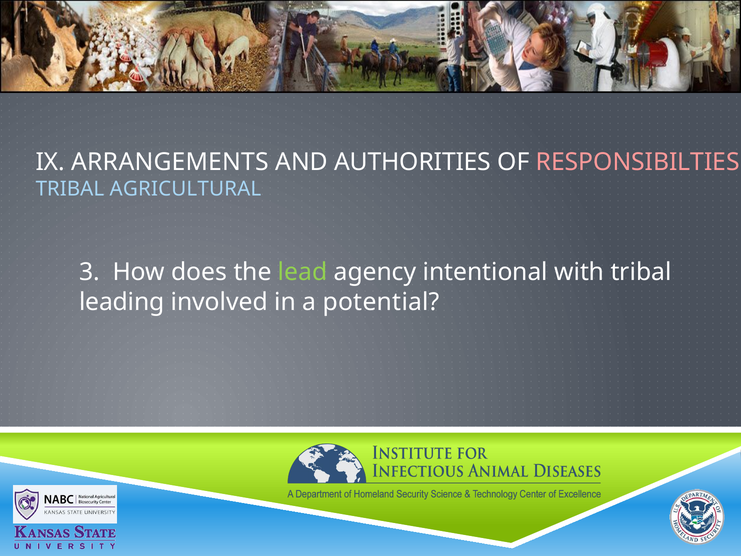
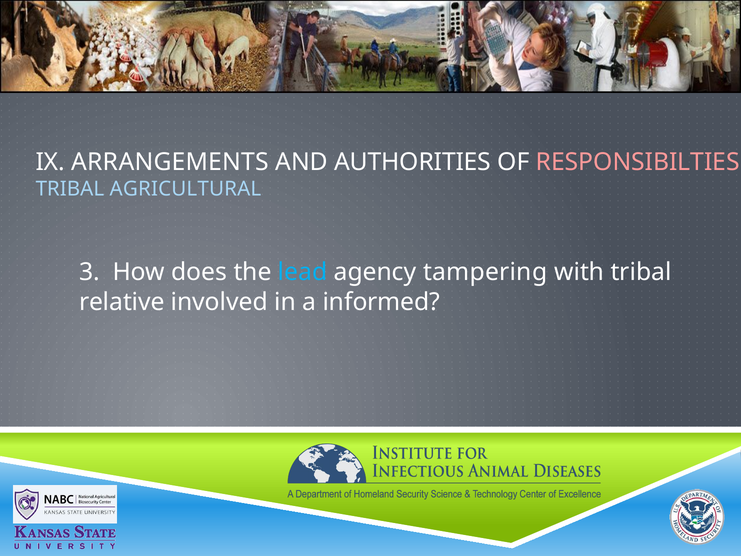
lead colour: light green -> light blue (303, 272)
intentional: intentional -> tampering (485, 272)
leading: leading -> relative (122, 302)
potential: potential -> informed (381, 302)
